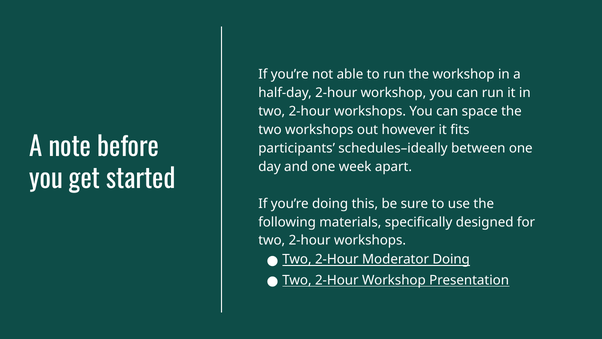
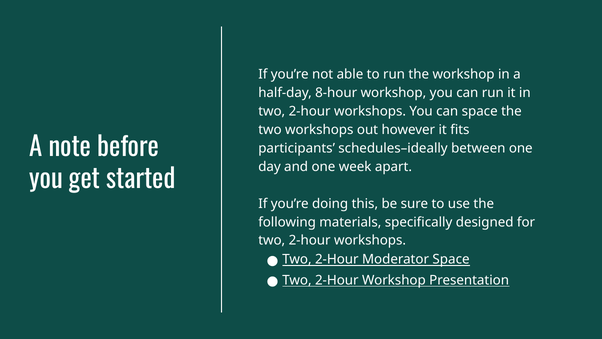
half-day 2-hour: 2-hour -> 8-hour (336, 93)
Moderator Doing: Doing -> Space (451, 259)
